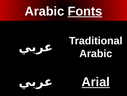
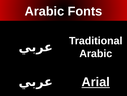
Fonts underline: present -> none (85, 11)
